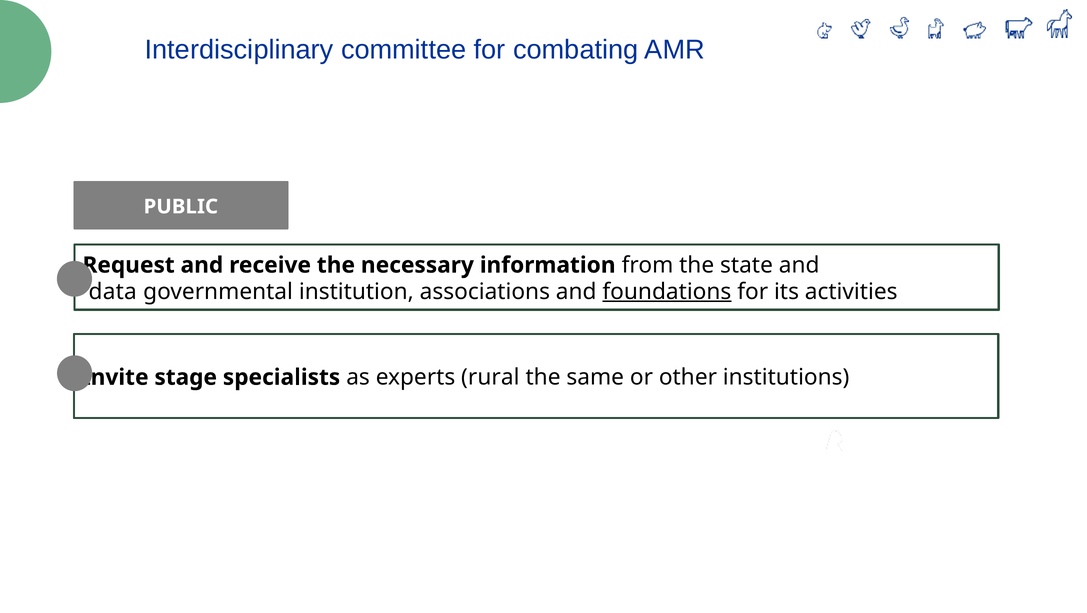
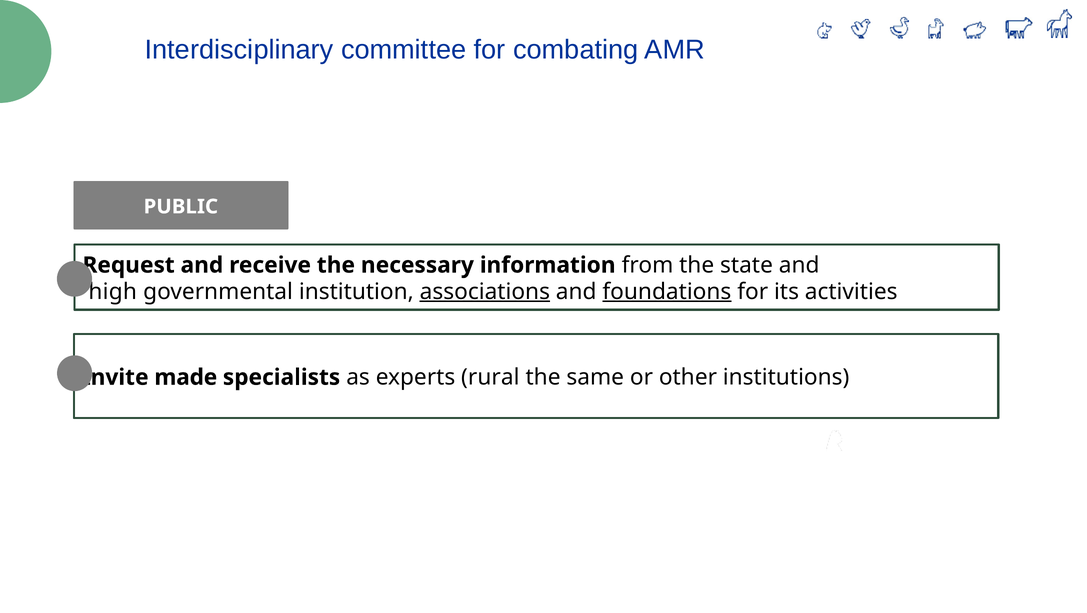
data: data -> high (113, 291)
associations underline: none -> present (485, 291)
stage: stage -> made (186, 377)
